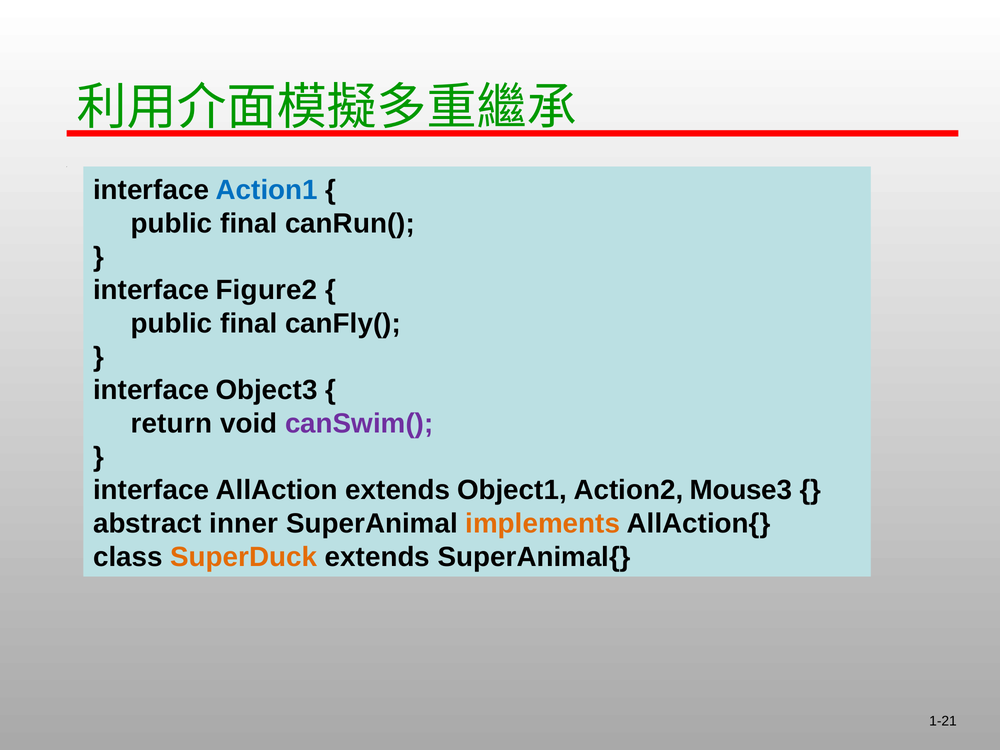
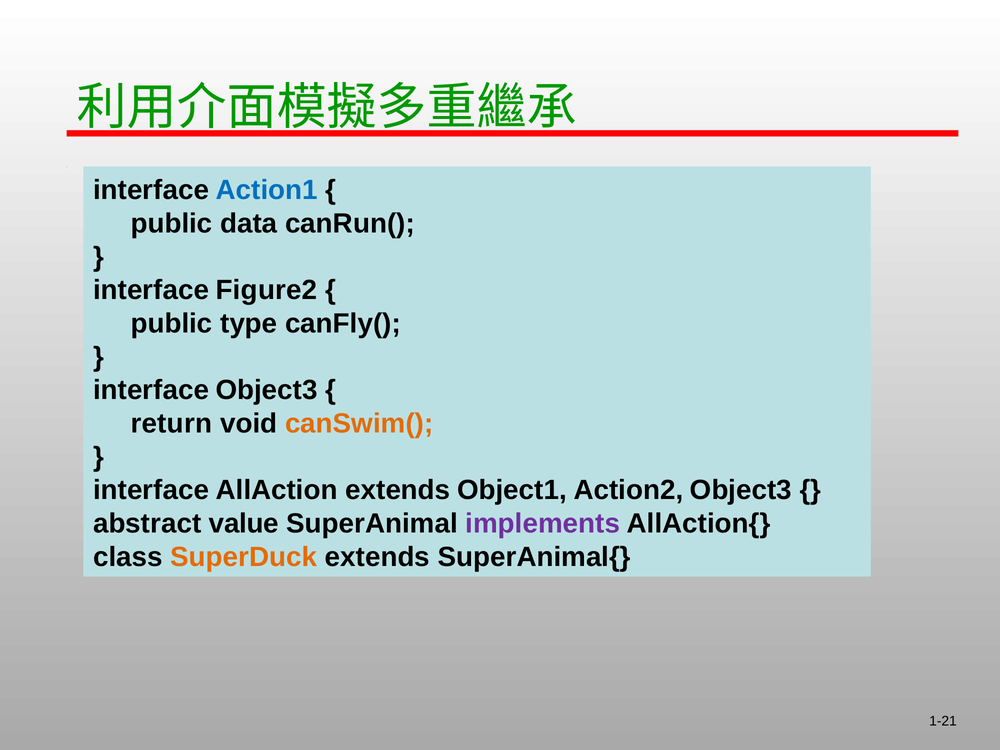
final: final -> data (249, 224)
final: final -> type (249, 324)
canSwim( colour: purple -> orange (359, 424)
Action2 Mouse3: Mouse3 -> Object3 (741, 490)
inner: inner -> value (244, 524)
implements colour: orange -> purple (543, 524)
